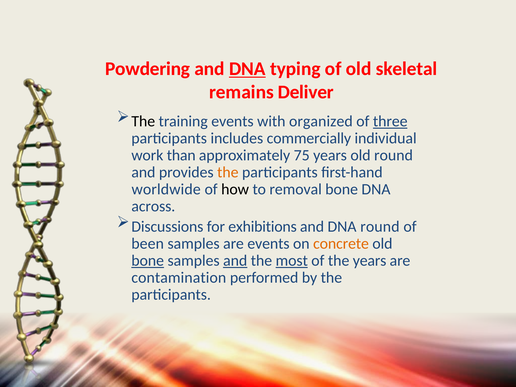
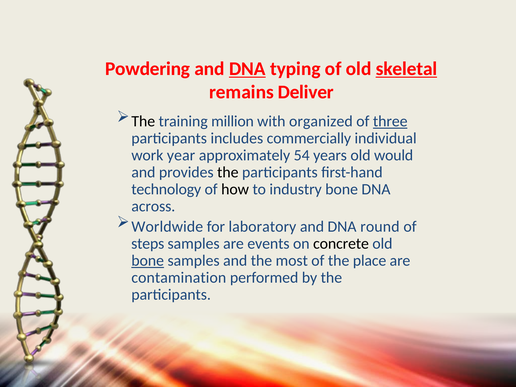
skeletal underline: none -> present (407, 69)
training events: events -> million (233, 121)
than: than -> year (181, 155)
75: 75 -> 54 (302, 155)
old round: round -> would (394, 155)
the colour: orange -> black (228, 172)
worldwide: worldwide -> technology (166, 189)
removal: removal -> industry (296, 189)
Discussions: Discussions -> Worldwide (167, 227)
exhibitions: exhibitions -> laboratory (262, 227)
been: been -> steps (148, 244)
concrete colour: orange -> black (341, 244)
and underline: present -> none (235, 261)
most underline: present -> none (292, 261)
the years: years -> place (370, 261)
